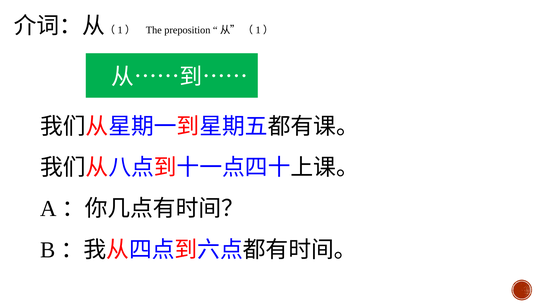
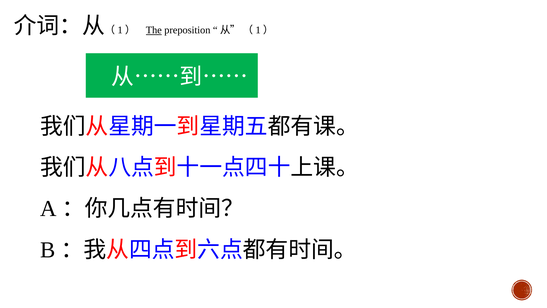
The underline: none -> present (154, 30)
